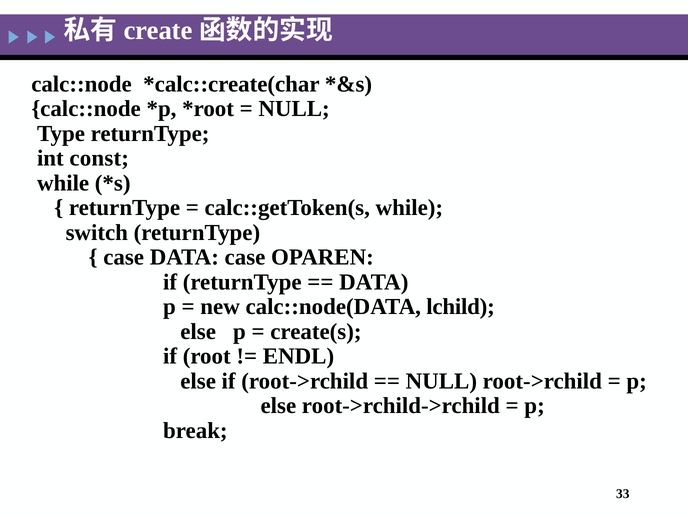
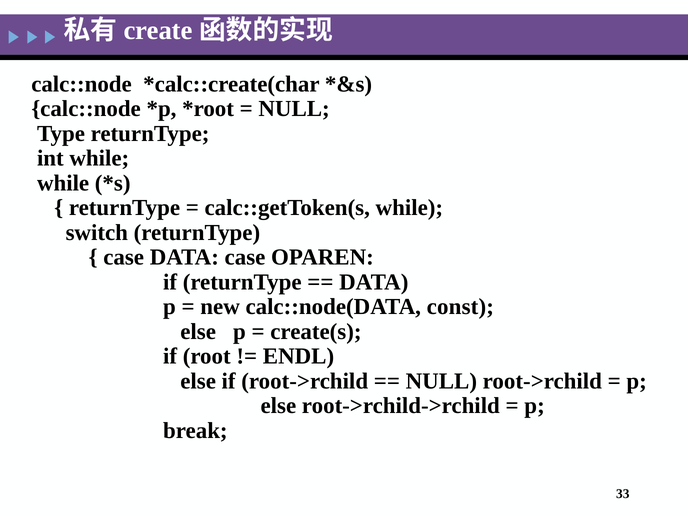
int const: const -> while (99, 158)
lchild: lchild -> const (460, 307)
